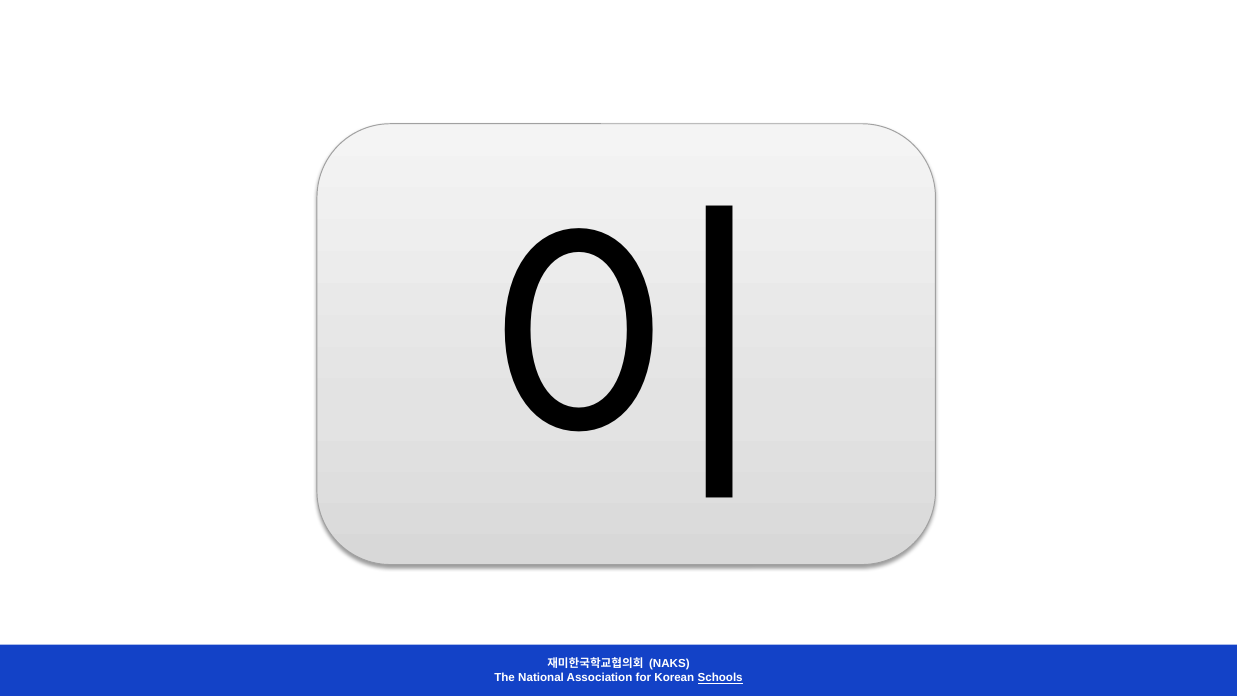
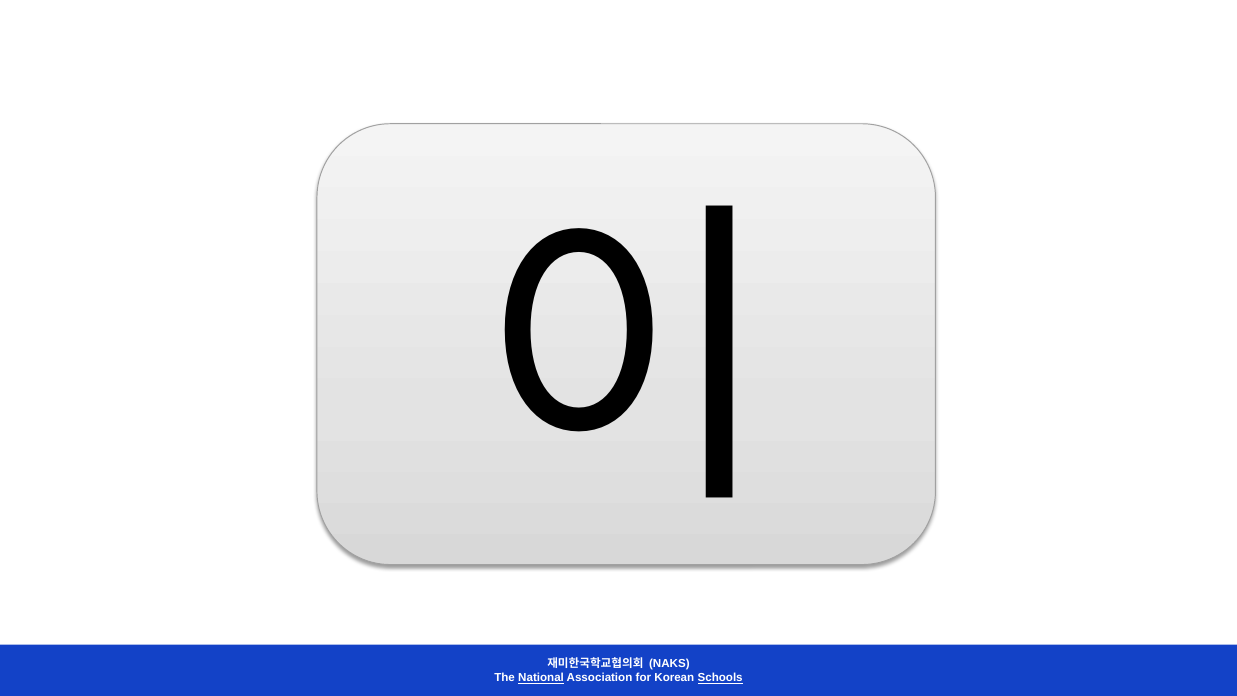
National underline: none -> present (541, 678)
